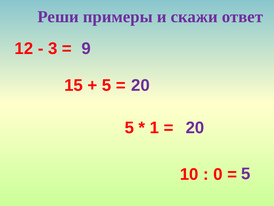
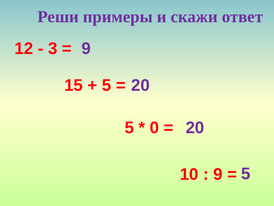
1: 1 -> 0 (154, 127)
0: 0 -> 9 (218, 174)
